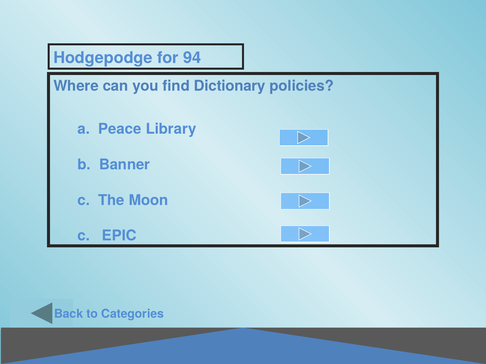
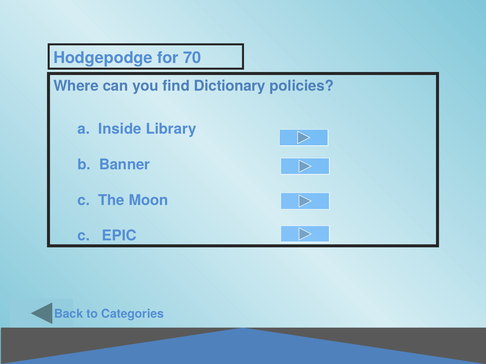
94: 94 -> 70 (192, 58)
Peace: Peace -> Inside (120, 129)
